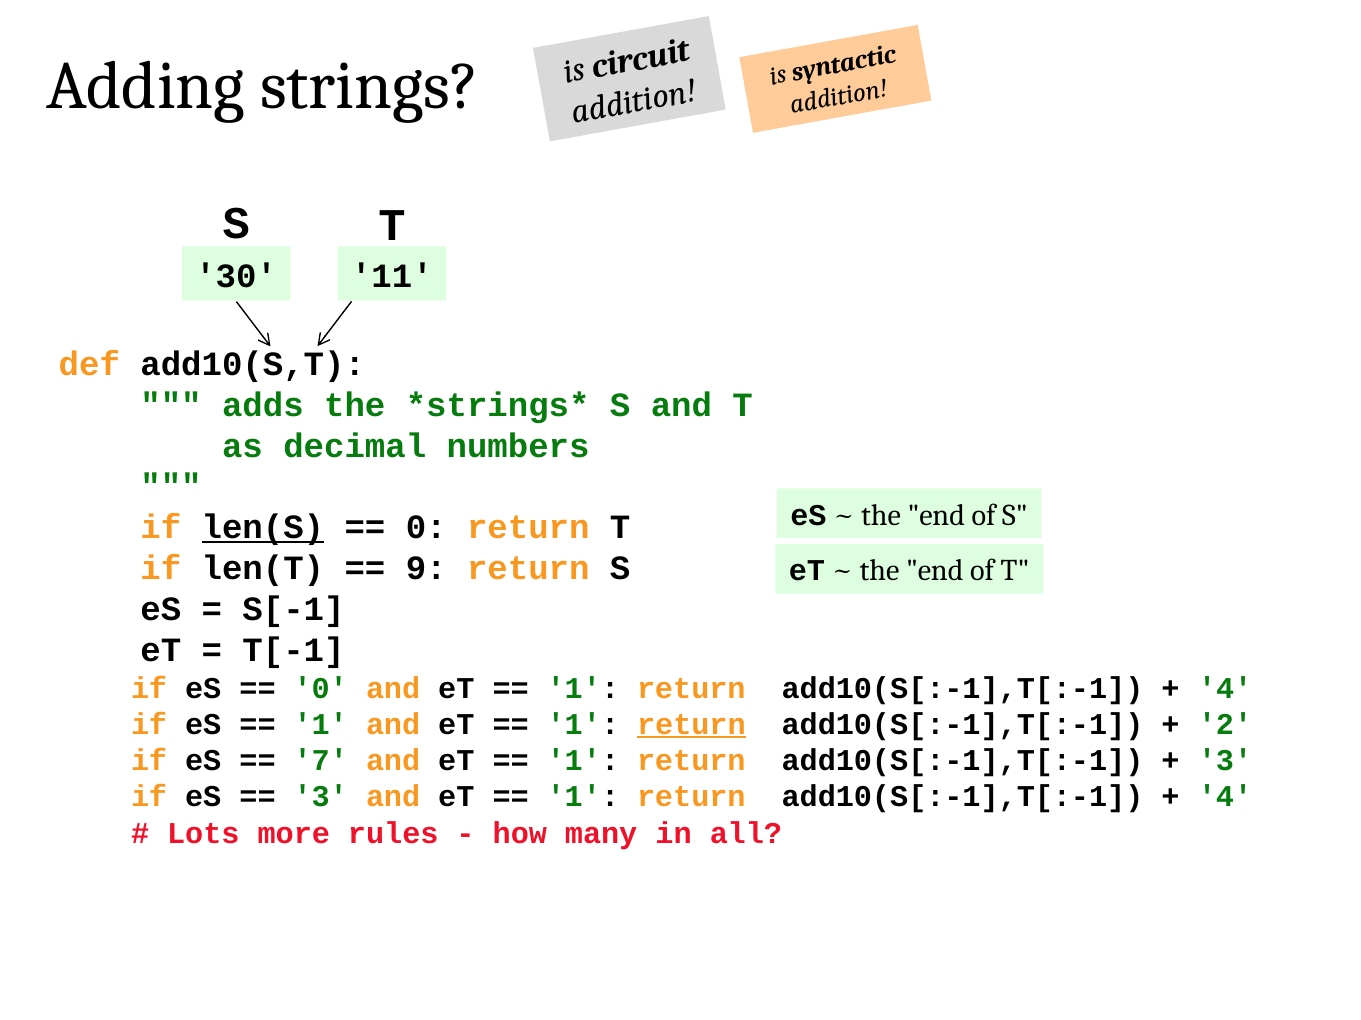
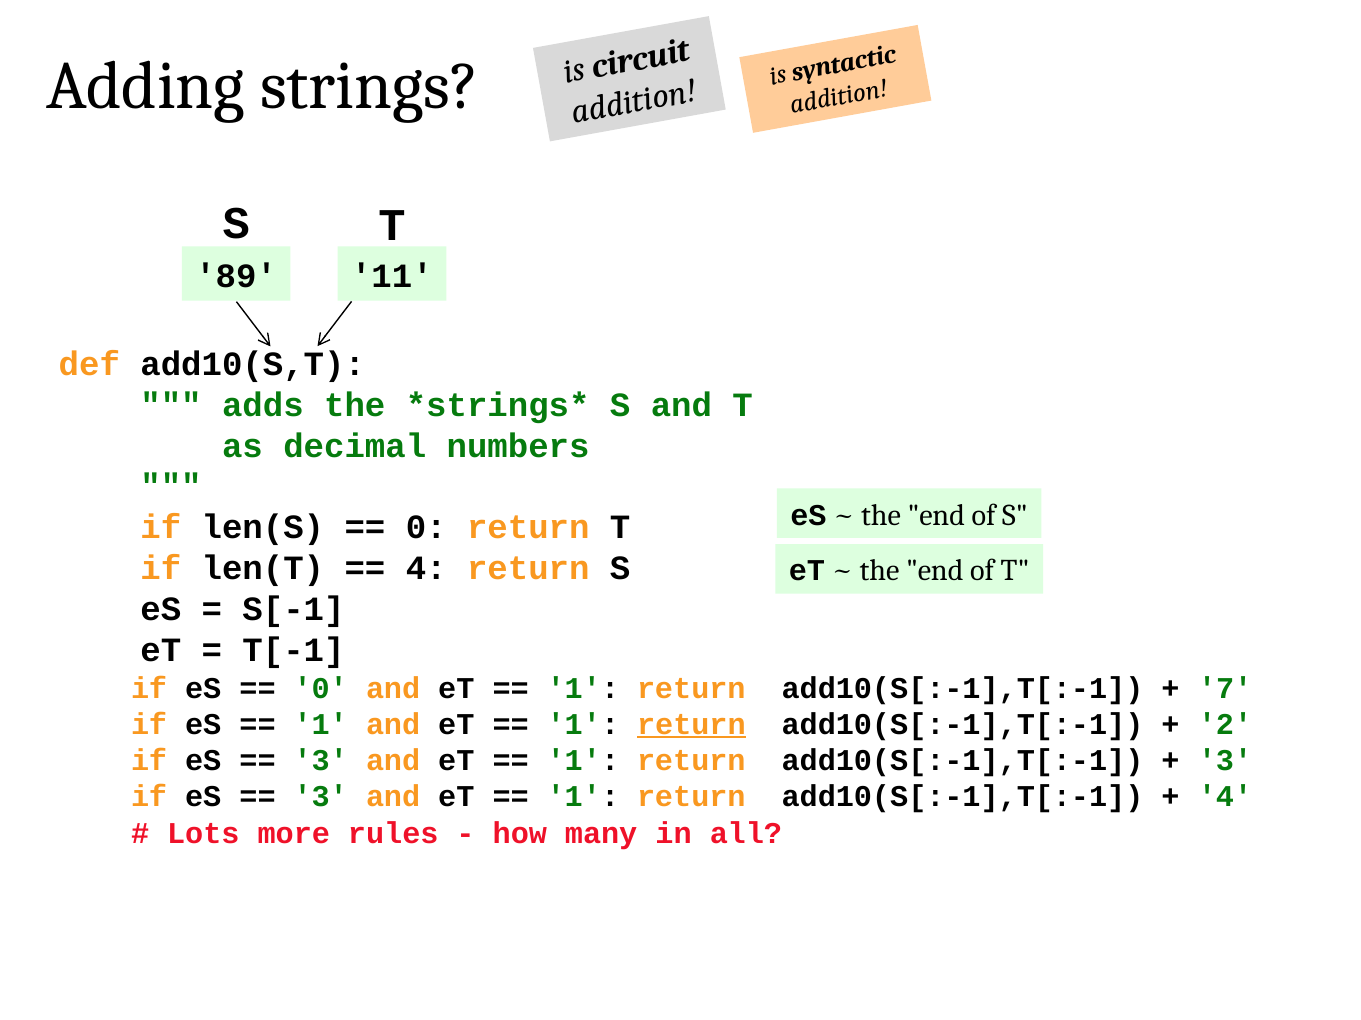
30: 30 -> 89 (236, 276)
len(S underline: present -> none (263, 528)
9: 9 -> 4 (426, 569)
4: 4 -> 7 (1225, 689)
7: 7 -> 3 (321, 761)
